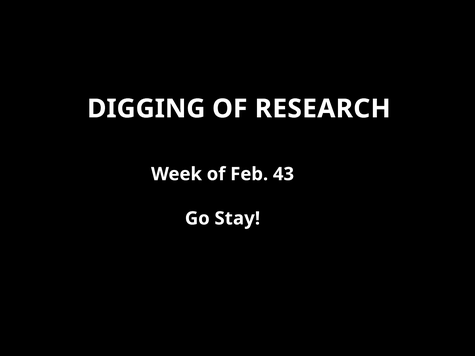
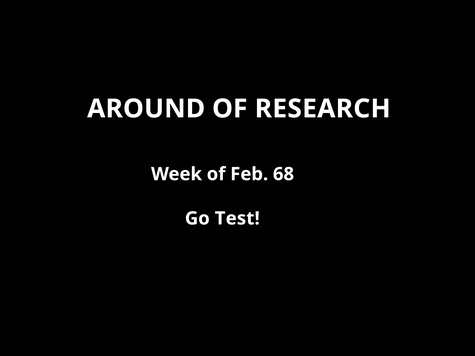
DIGGING: DIGGING -> AROUND (146, 109)
43: 43 -> 68 (283, 174)
Stay: Stay -> Test (237, 219)
